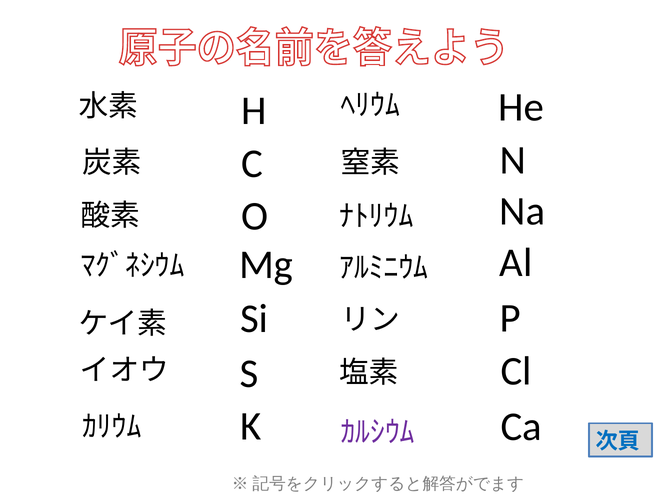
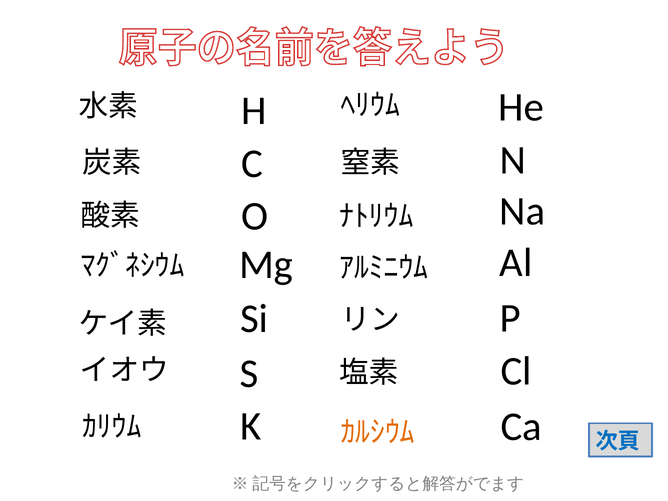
ｶﾙｼｳﾑ colour: purple -> orange (378, 433)
